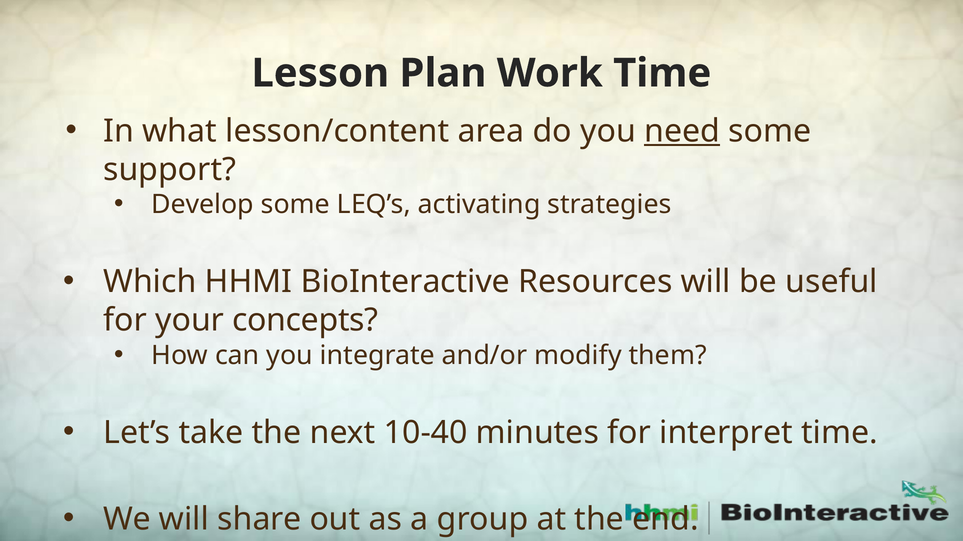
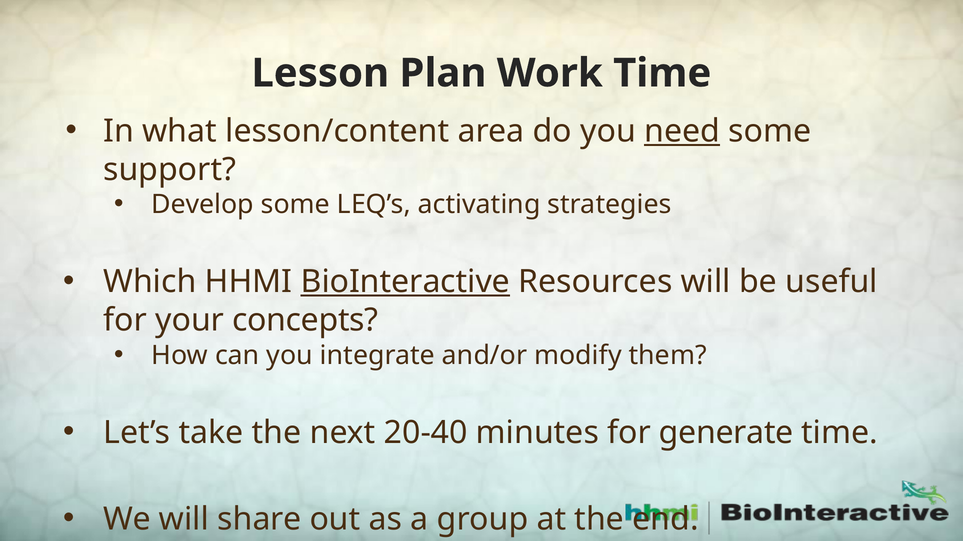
BioInteractive underline: none -> present (405, 282)
10-40: 10-40 -> 20-40 (426, 433)
interpret: interpret -> generate (726, 433)
